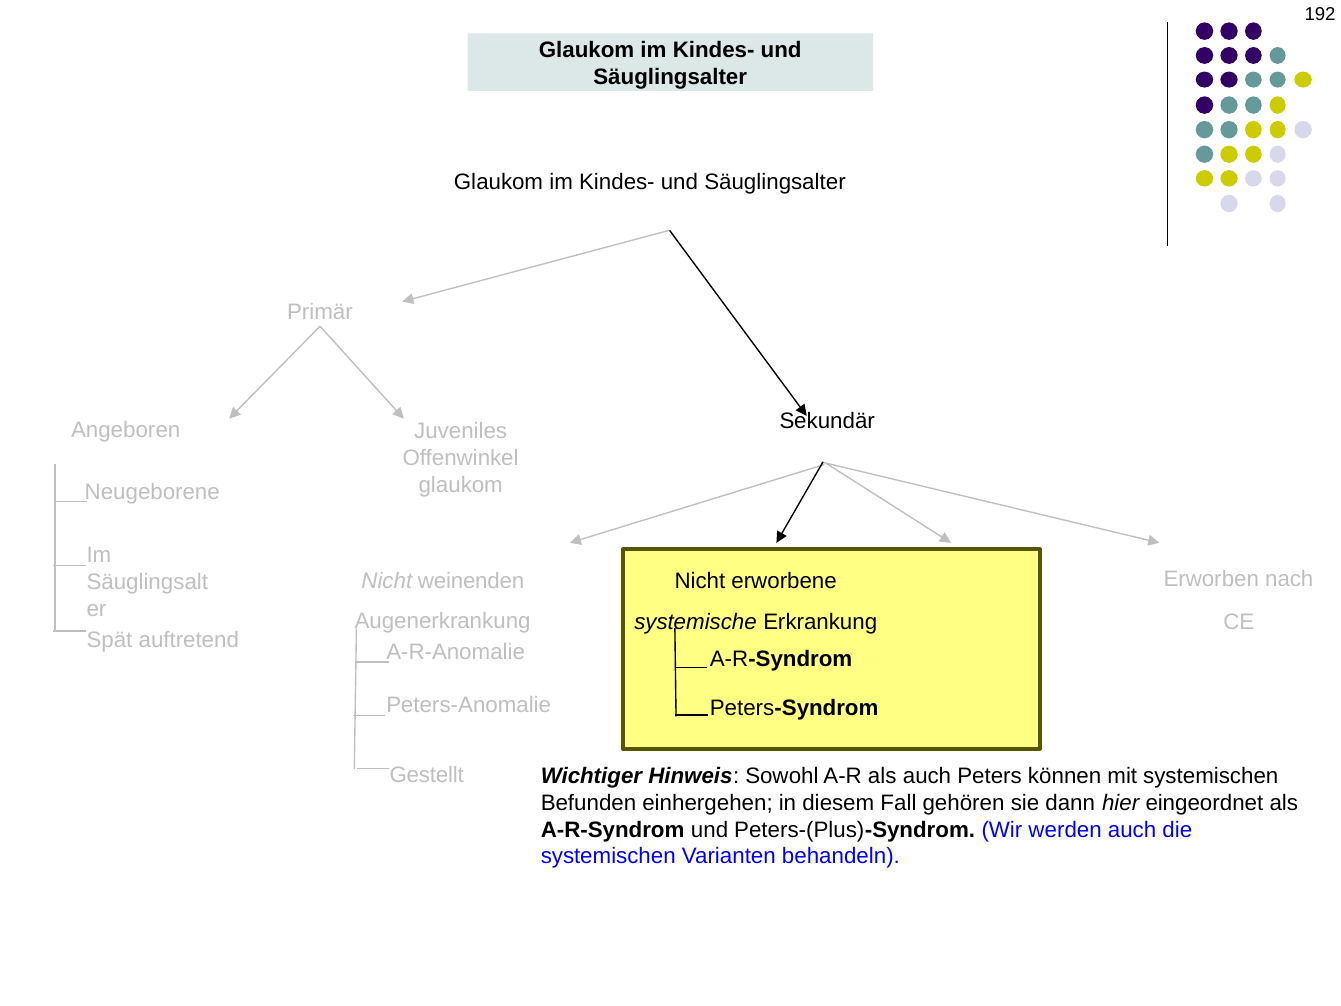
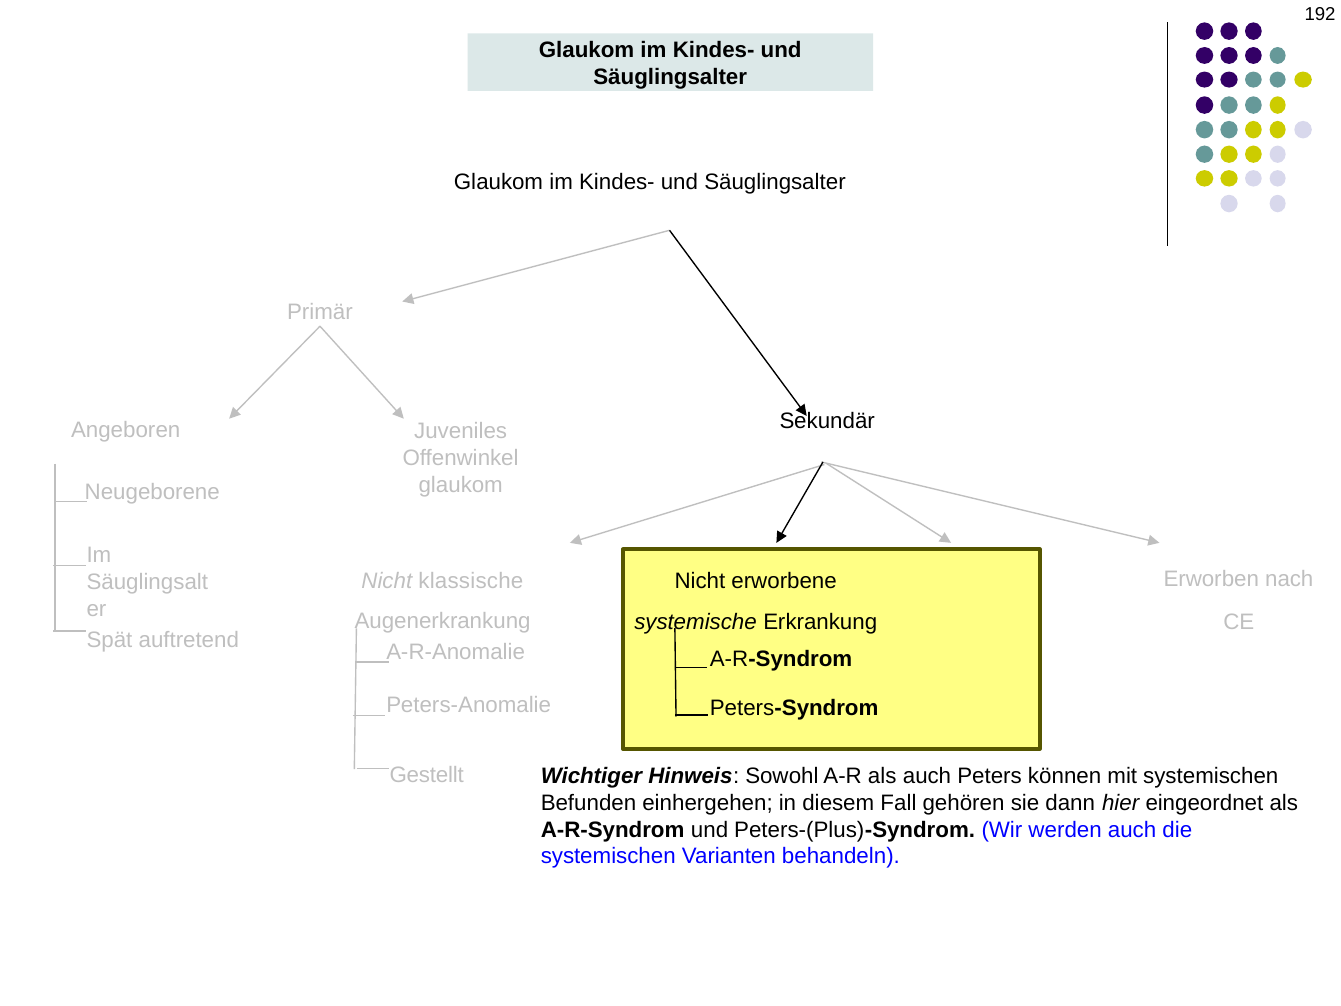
weinenden: weinenden -> klassische (471, 581)
